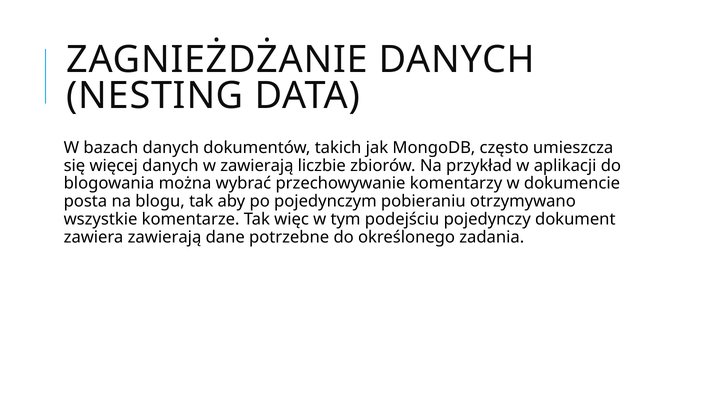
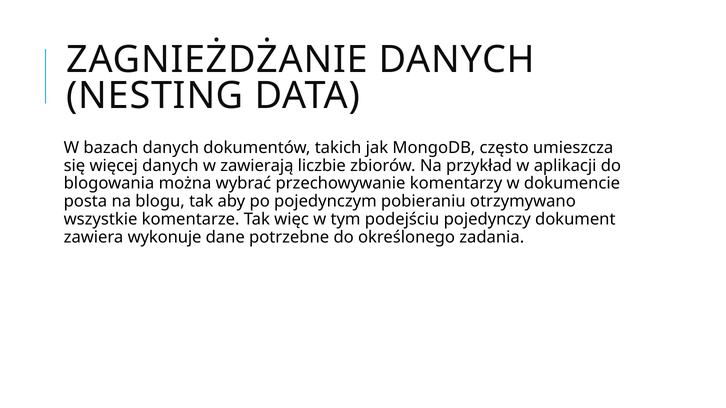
zawiera zawierają: zawierają -> wykonuje (165, 238)
